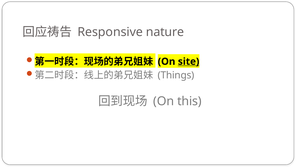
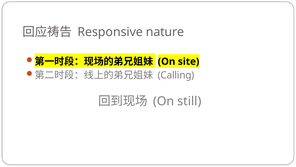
site underline: present -> none (189, 61)
Things: Things -> Calling (176, 75)
this: this -> still (189, 101)
